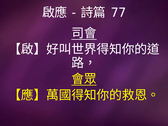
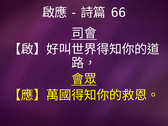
77: 77 -> 66 (118, 13)
